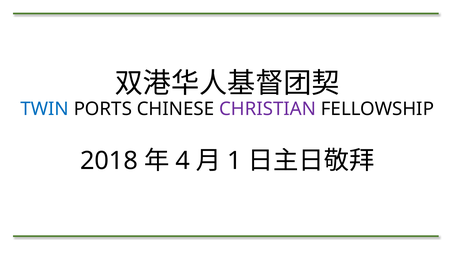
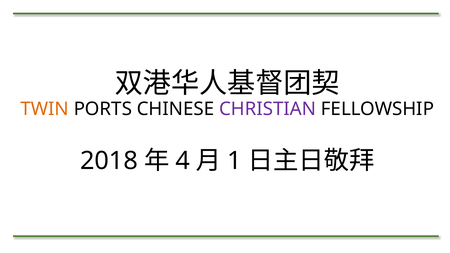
TWIN colour: blue -> orange (45, 109)
